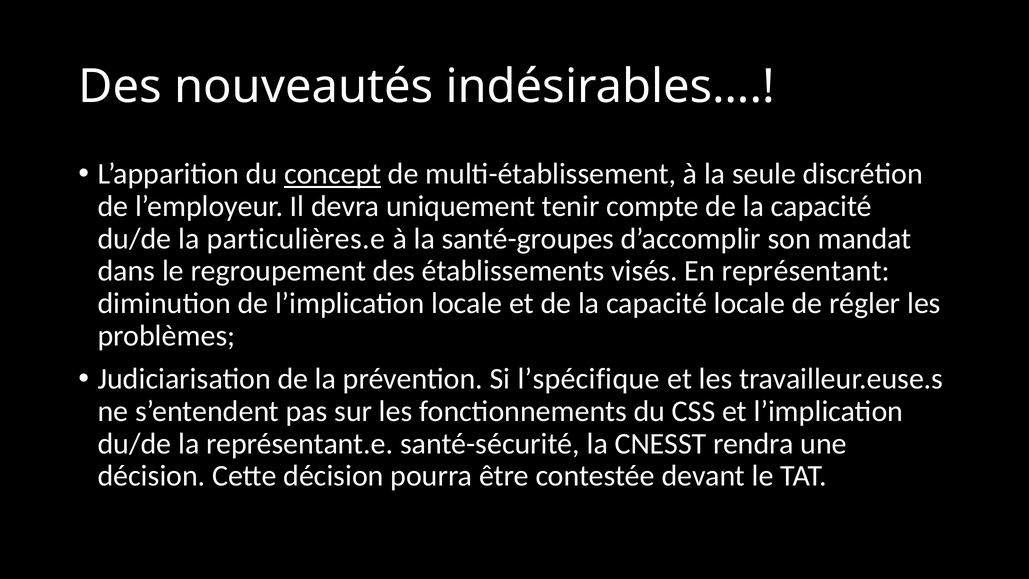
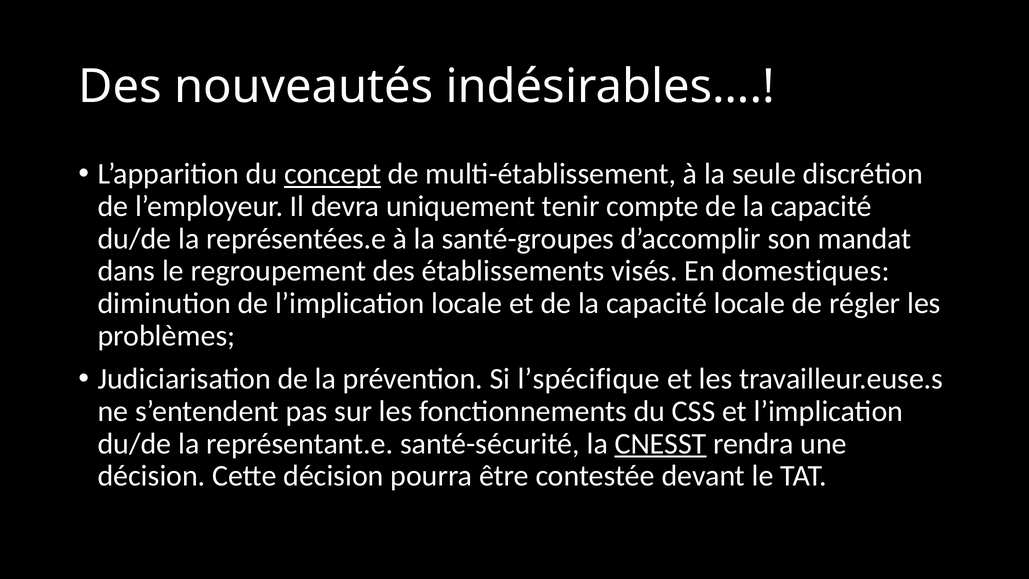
particulières.e: particulières.e -> représentées.e (296, 239)
représentant: représentant -> domestiques (806, 271)
CNESST underline: none -> present (661, 444)
